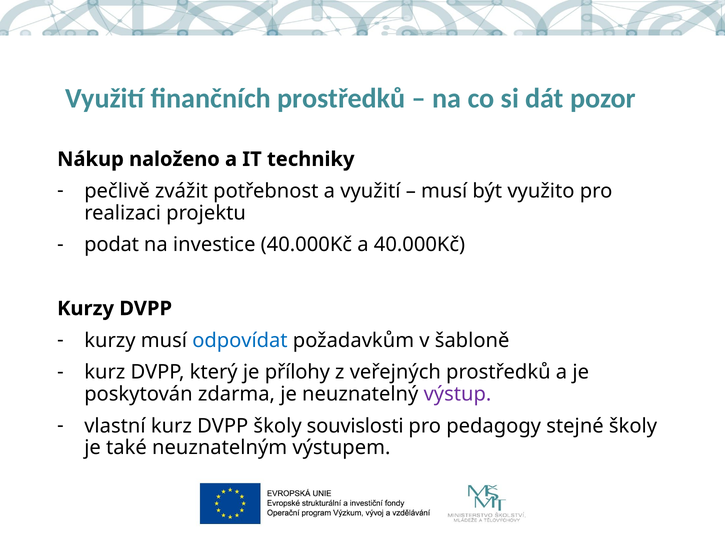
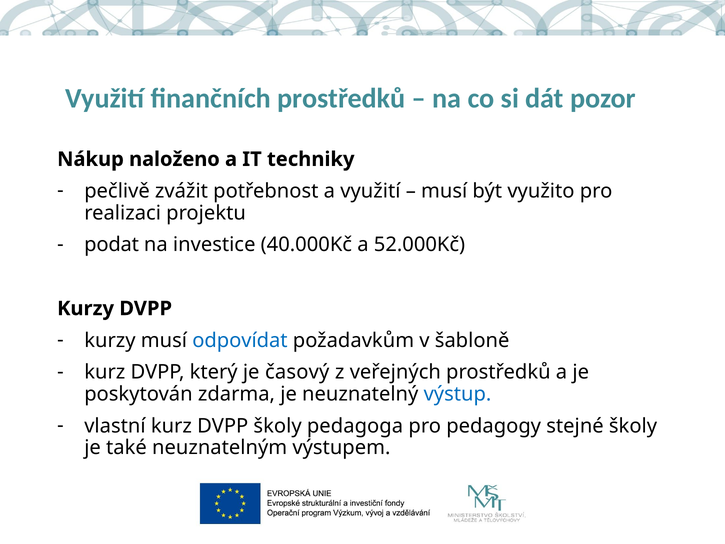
a 40.000Kč: 40.000Kč -> 52.000Kč (420, 245)
přílohy: přílohy -> časový (297, 372)
výstup colour: purple -> blue (457, 394)
souvislosti: souvislosti -> pedagoga (355, 426)
